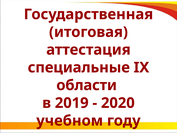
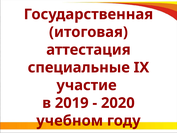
области: области -> участие (87, 85)
